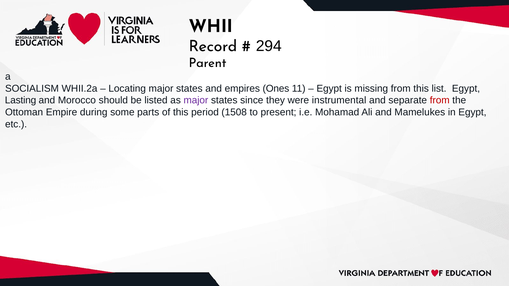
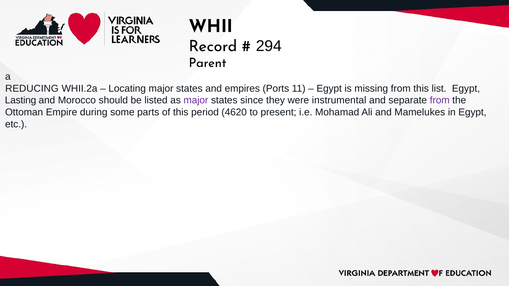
SOCIALISM: SOCIALISM -> REDUCING (32, 89)
Ones: Ones -> Ports (276, 89)
from colour: red -> purple (440, 100)
1508: 1508 -> 4620 (234, 112)
